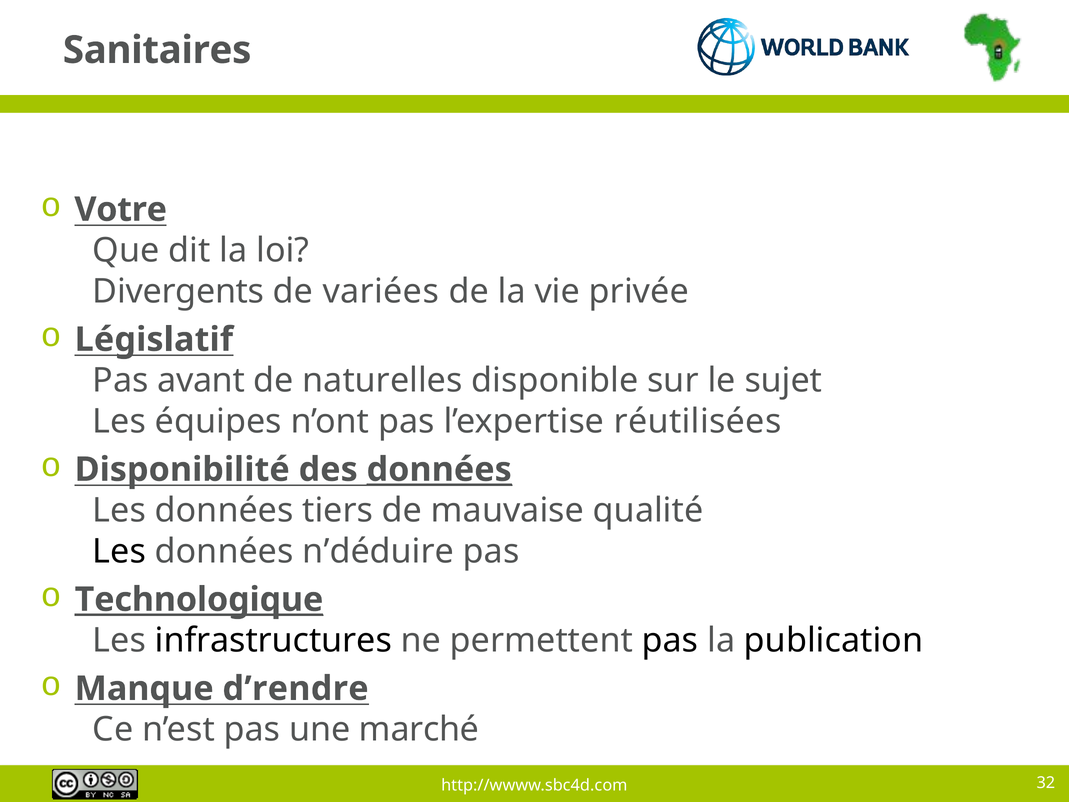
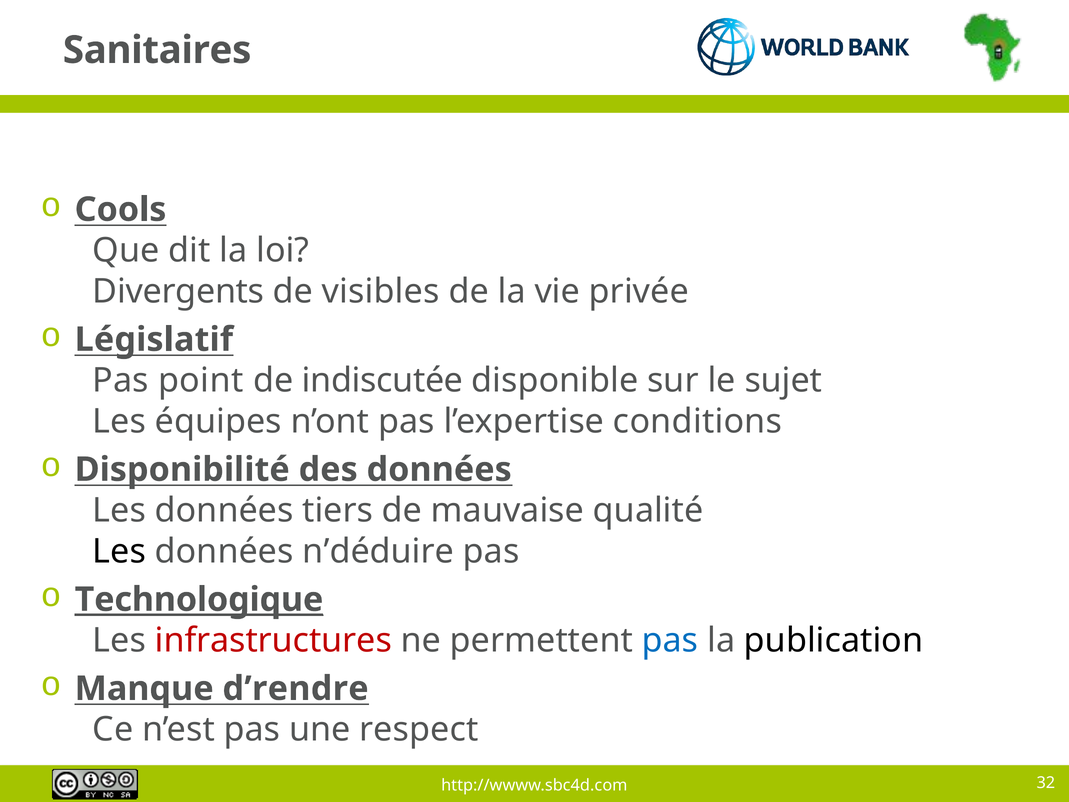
Votre: Votre -> Cools (121, 210)
variées: variées -> visibles (381, 291)
avant: avant -> point (201, 380)
naturelles: naturelles -> indiscutée (383, 380)
réutilisées: réutilisées -> conditions (698, 421)
données underline: present -> none (439, 469)
infrastructures colour: black -> red (273, 640)
pas colour: black -> blue (670, 640)
marché: marché -> respect (419, 729)
